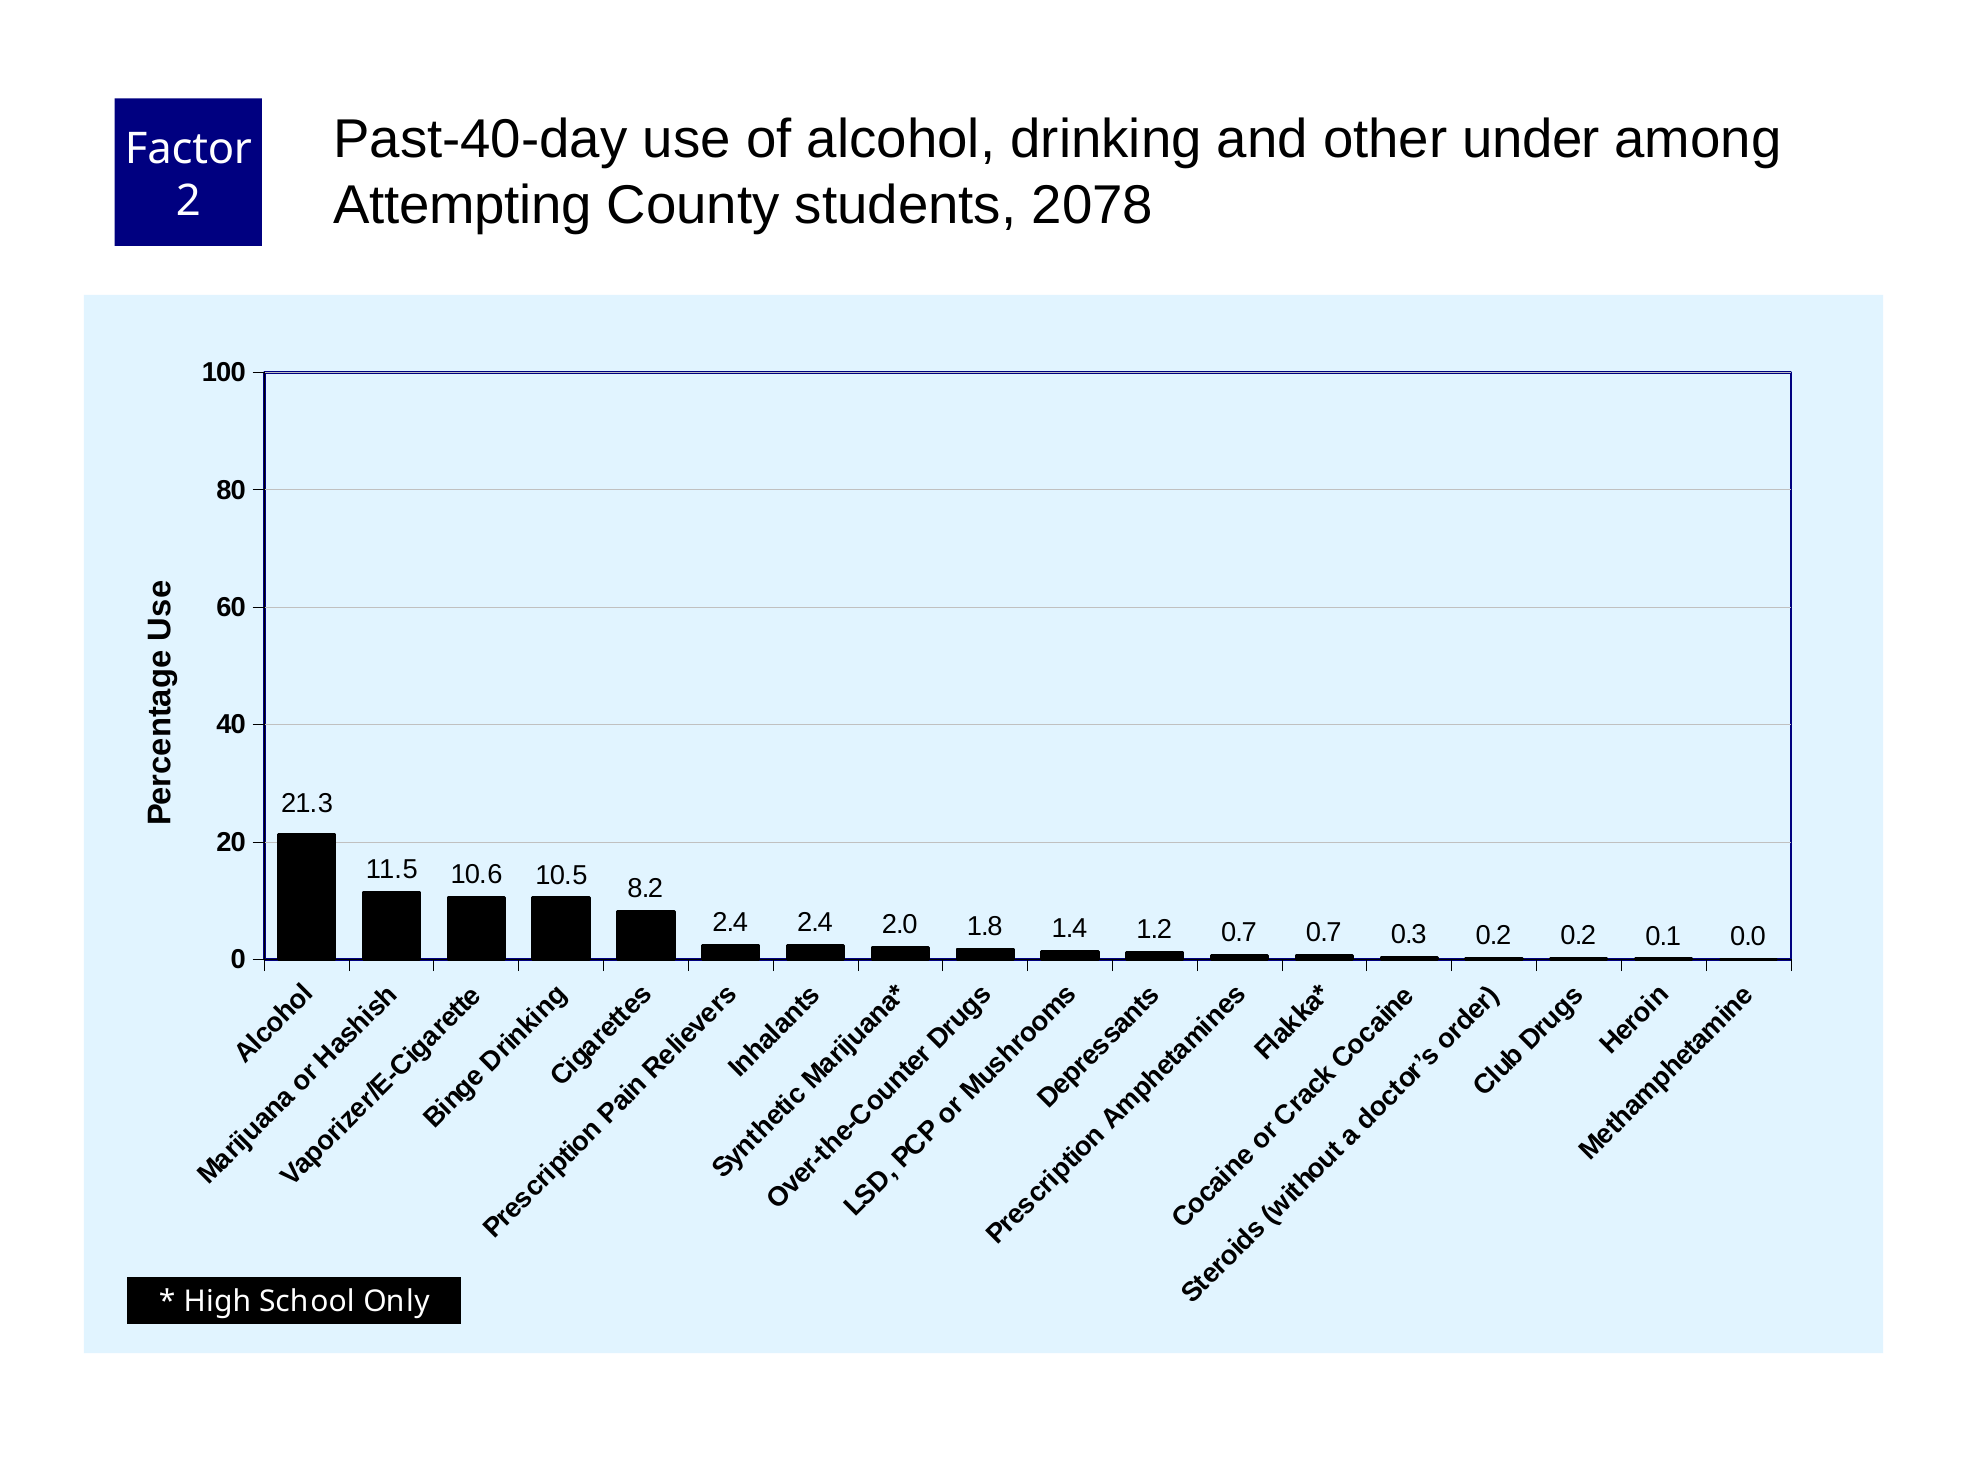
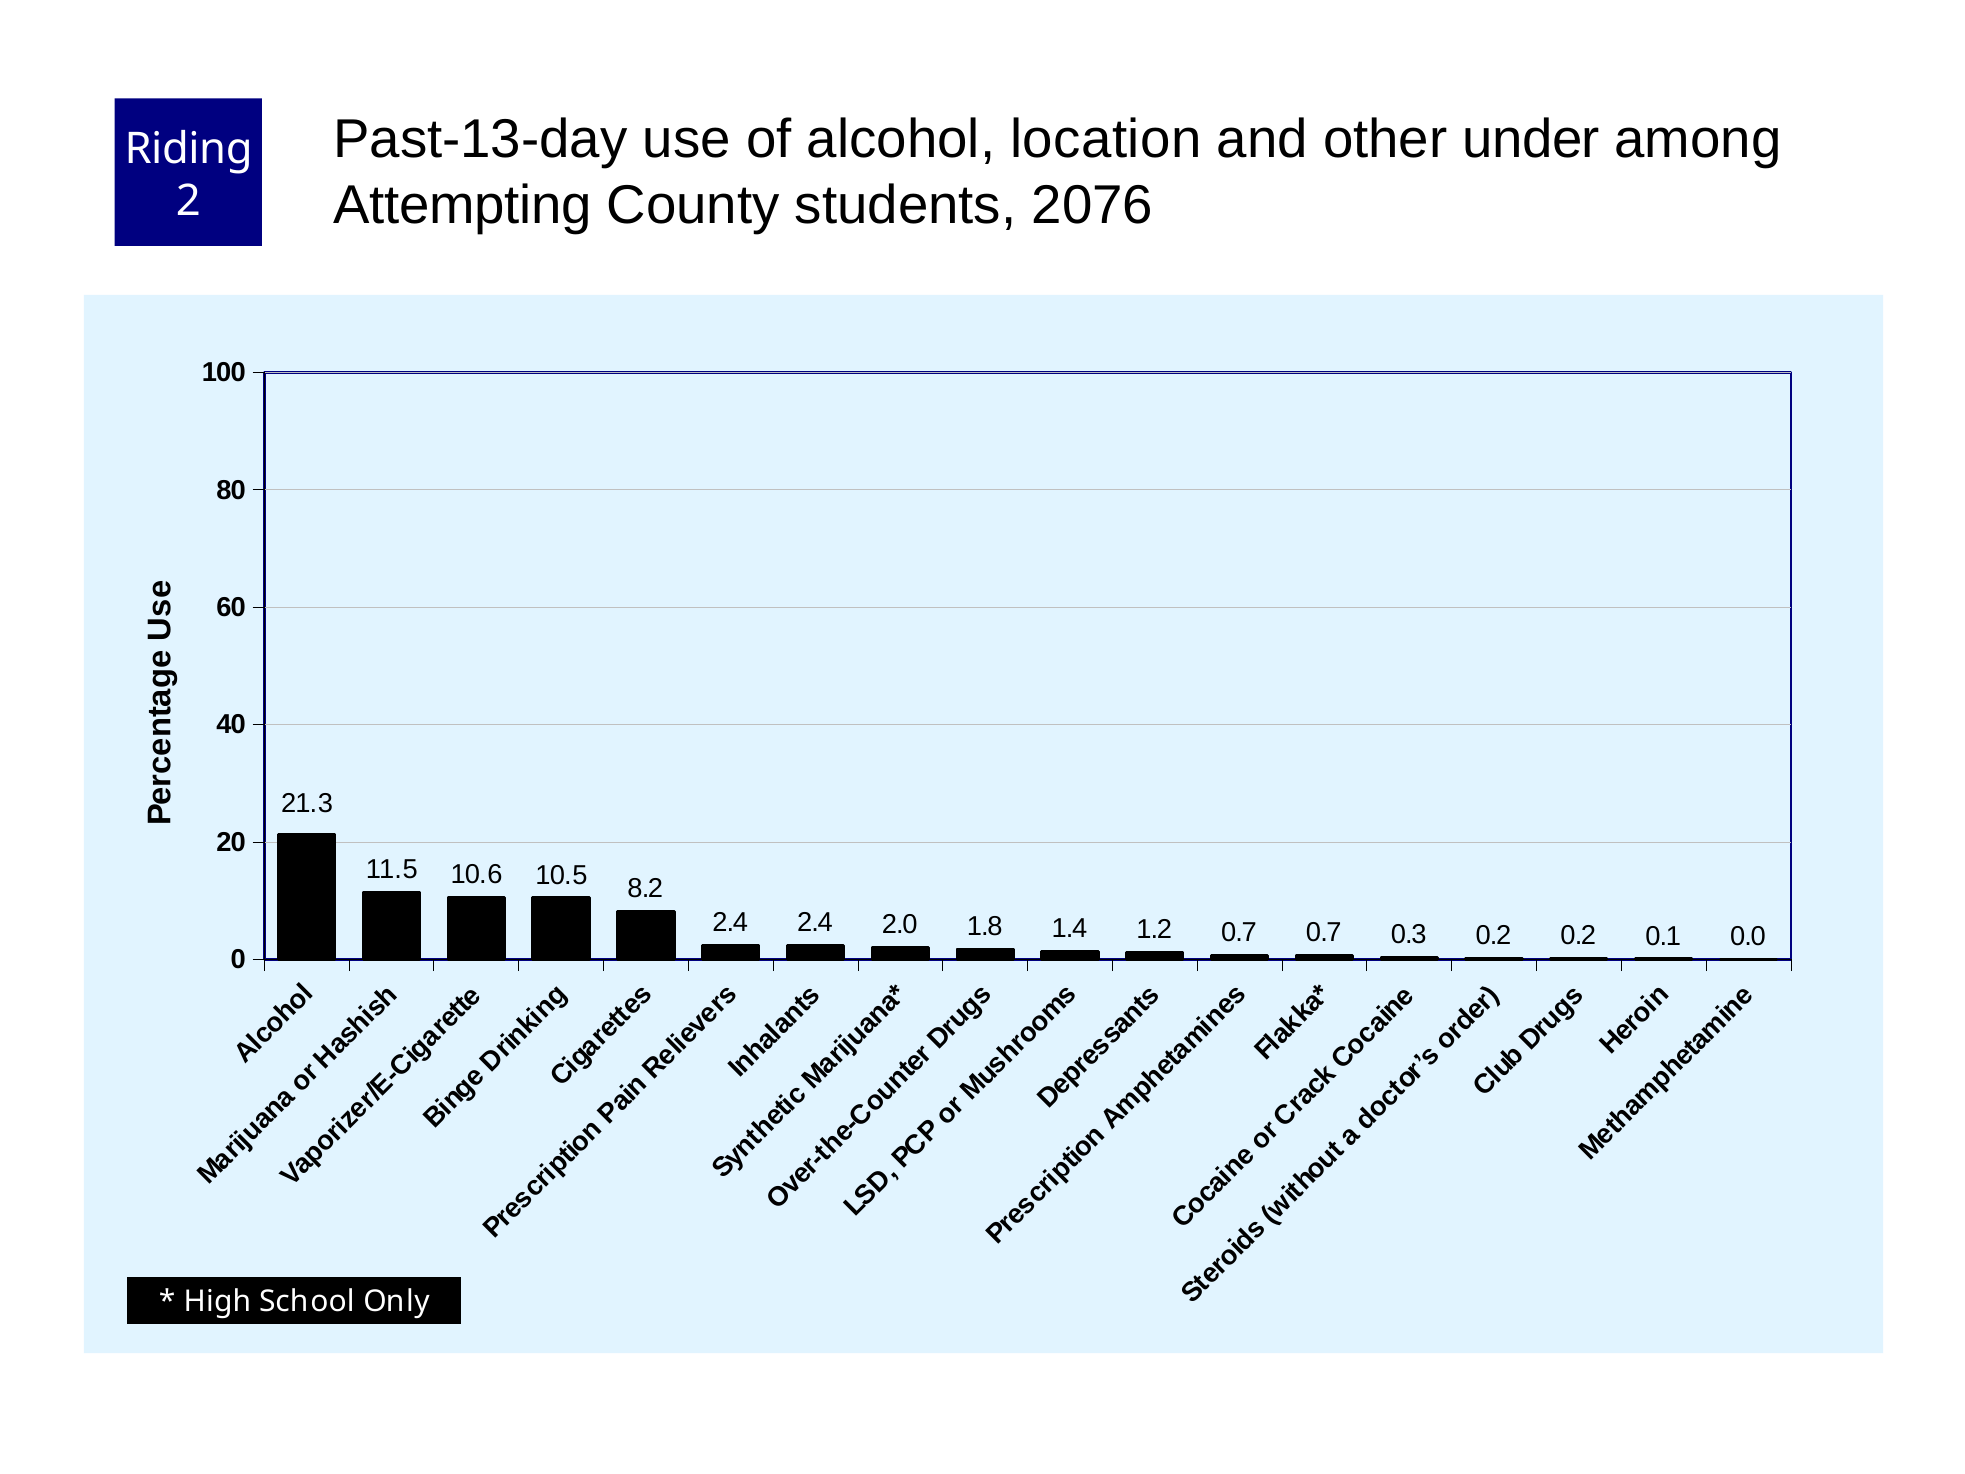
Past-40-day: Past-40-day -> Past-13-day (480, 140)
drinking: drinking -> location (1106, 140)
Factor: Factor -> Riding (189, 149)
2078: 2078 -> 2076 (1092, 205)
